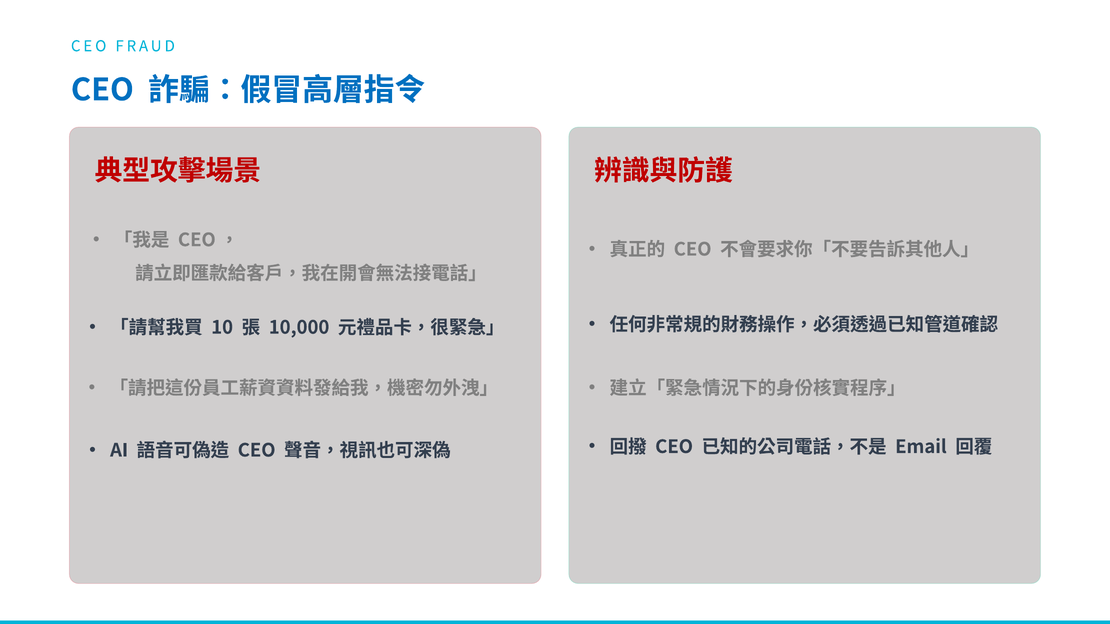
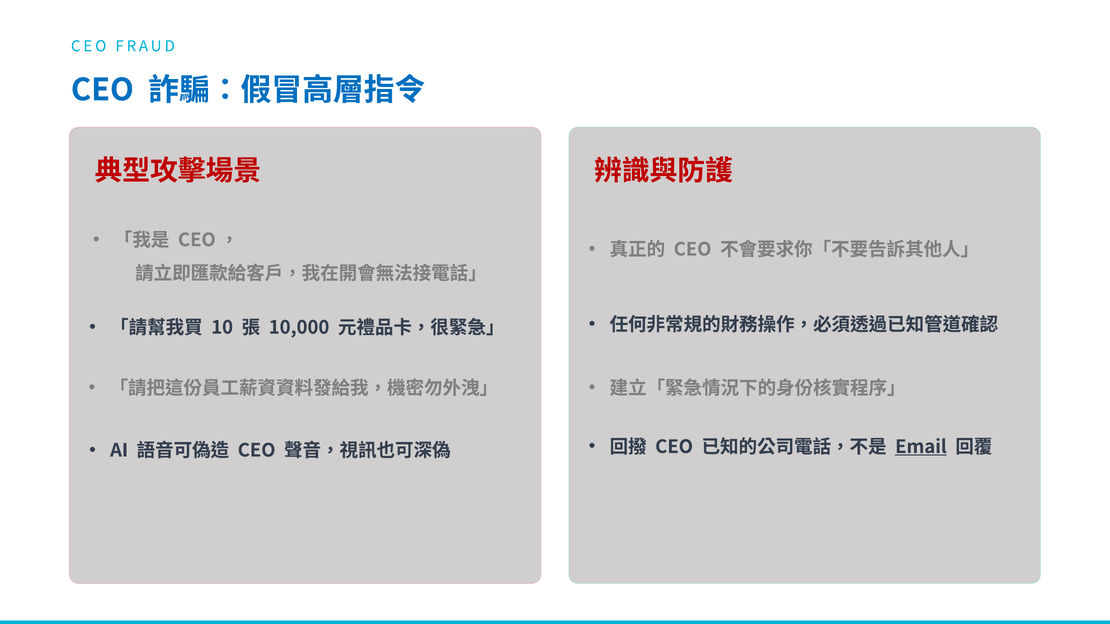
Email underline: none -> present (921, 447)
